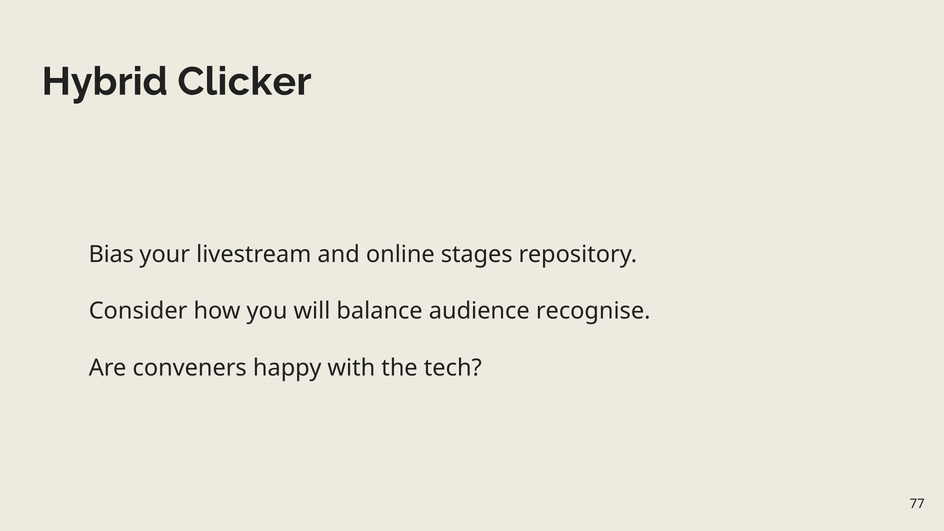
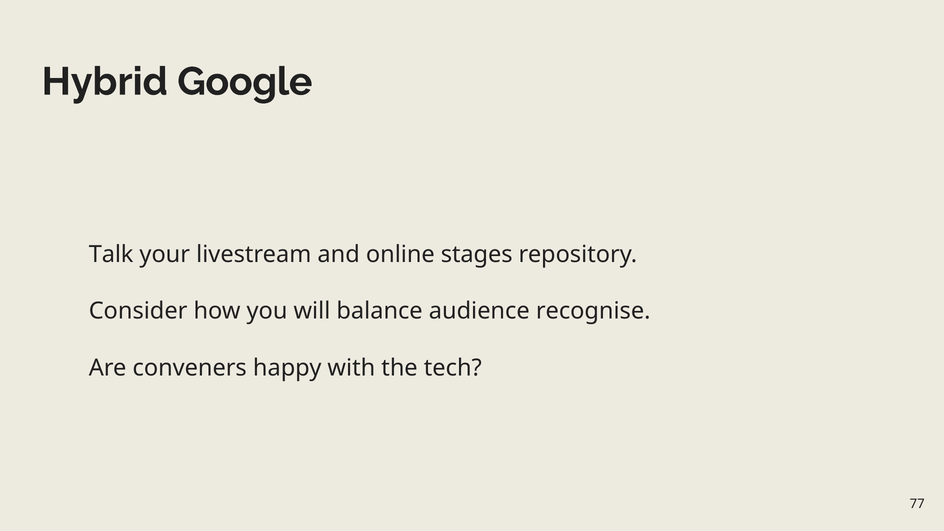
Clicker: Clicker -> Google (245, 82)
Bias: Bias -> Talk (111, 254)
